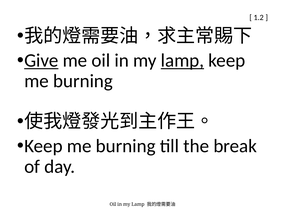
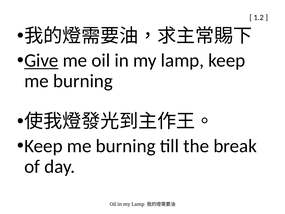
lamp underline: present -> none (182, 60)
